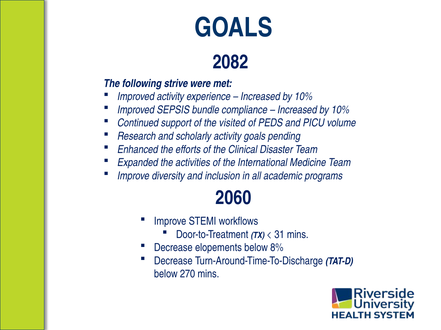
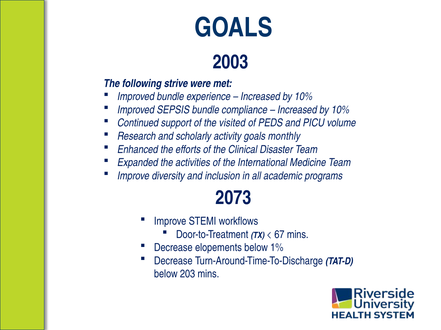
2082: 2082 -> 2003 (231, 62)
Improved activity: activity -> bundle (171, 97)
pending: pending -> monthly (284, 136)
2060: 2060 -> 2073 (233, 198)
31: 31 -> 67 (279, 235)
8%: 8% -> 1% (277, 248)
270: 270 -> 203 (188, 275)
